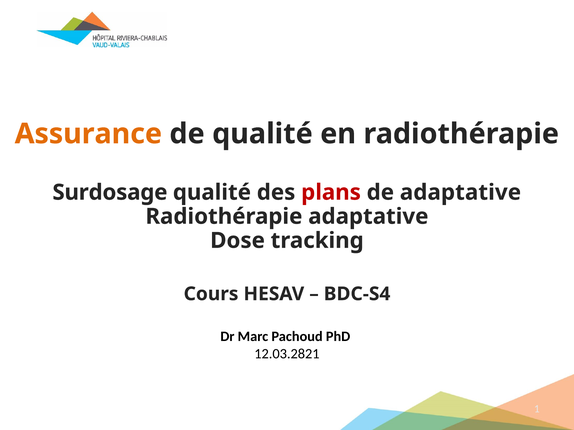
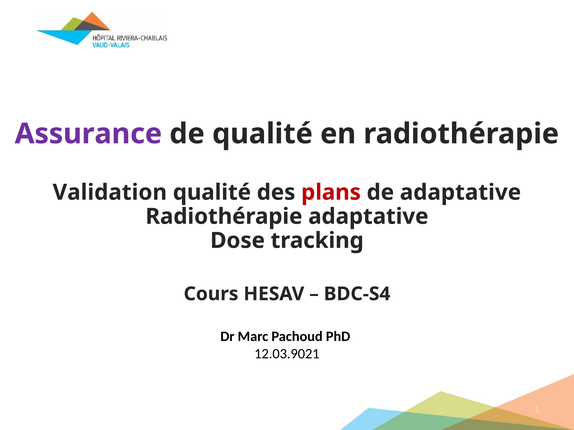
Assurance colour: orange -> purple (88, 134)
Surdosage: Surdosage -> Validation (110, 193)
12.03.2821: 12.03.2821 -> 12.03.9021 (287, 354)
